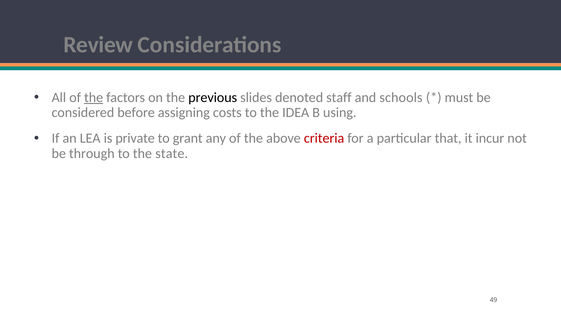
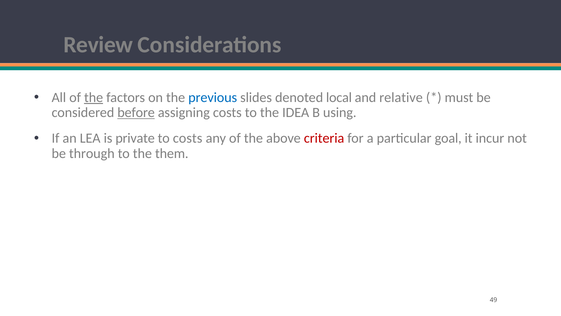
previous colour: black -> blue (213, 97)
staff: staff -> local (339, 97)
schools: schools -> relative (401, 97)
before underline: none -> present (136, 112)
to grant: grant -> costs (188, 138)
that: that -> goal (448, 138)
state: state -> them (172, 153)
